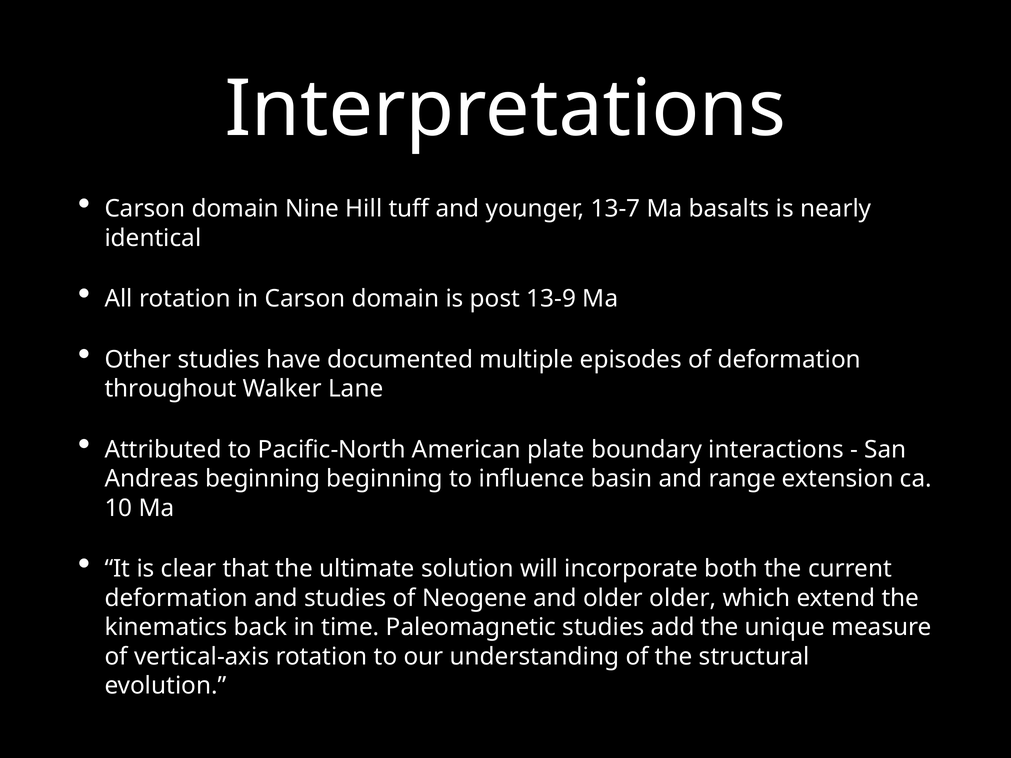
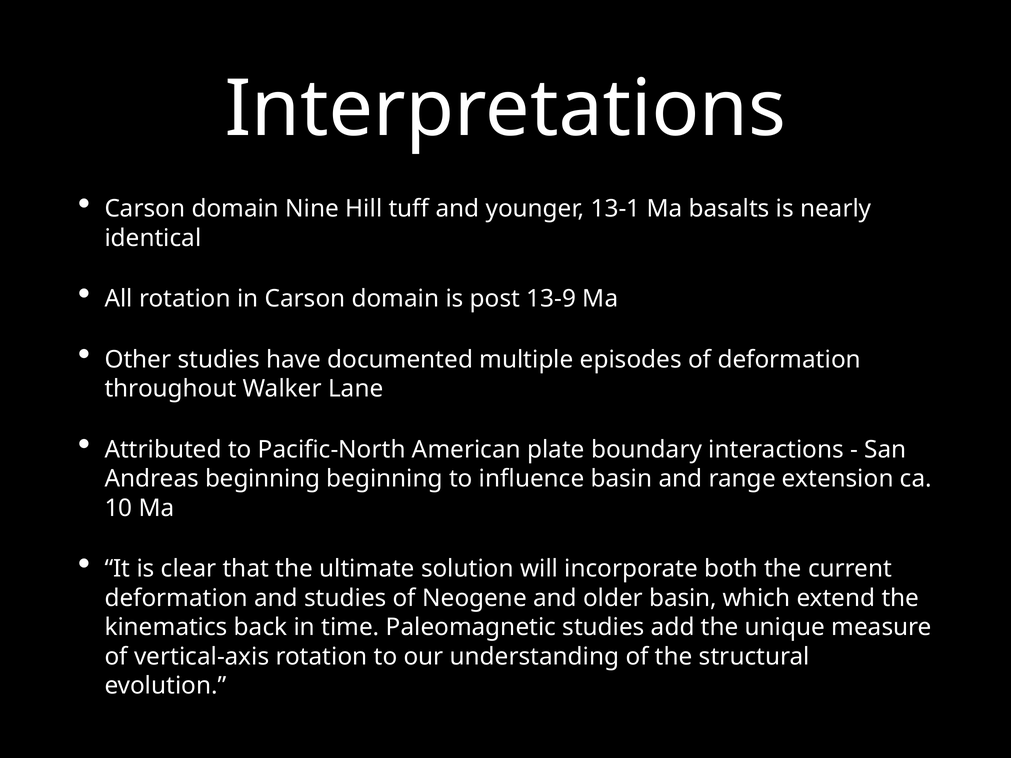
13-7: 13-7 -> 13-1 (615, 209)
older older: older -> basin (683, 598)
